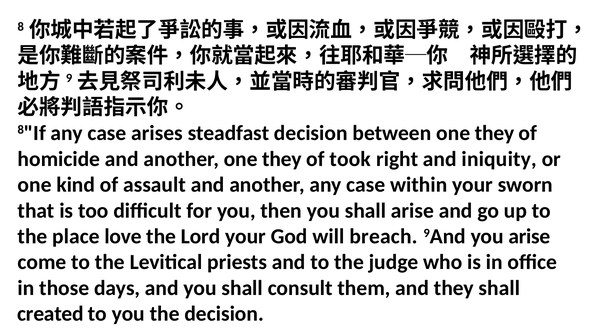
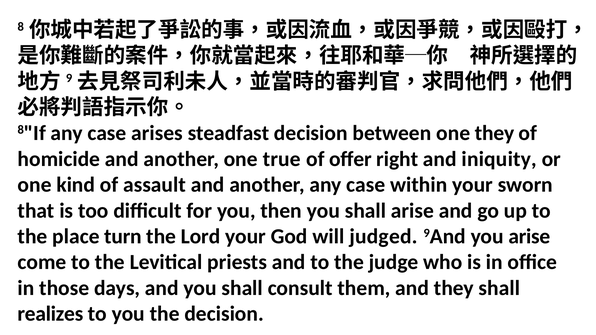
another one they: they -> true (282, 159)
took: took -> offer (350, 159)
love: love -> turn (123, 237)
breach: breach -> judged (384, 237)
created: created -> realizes (50, 314)
